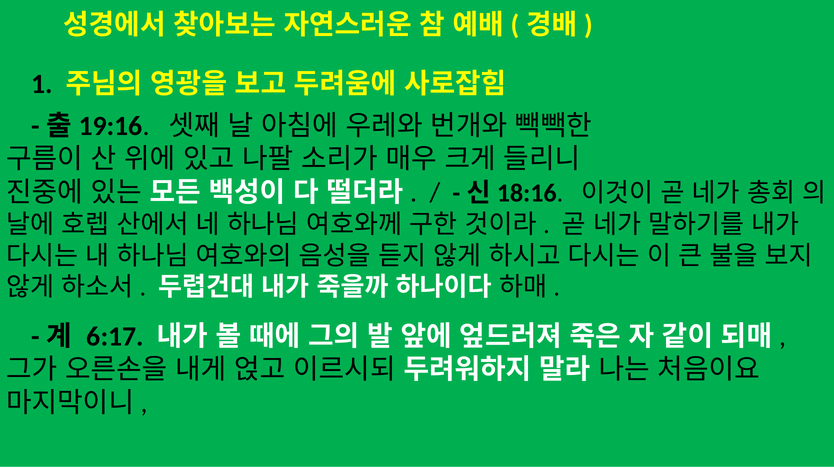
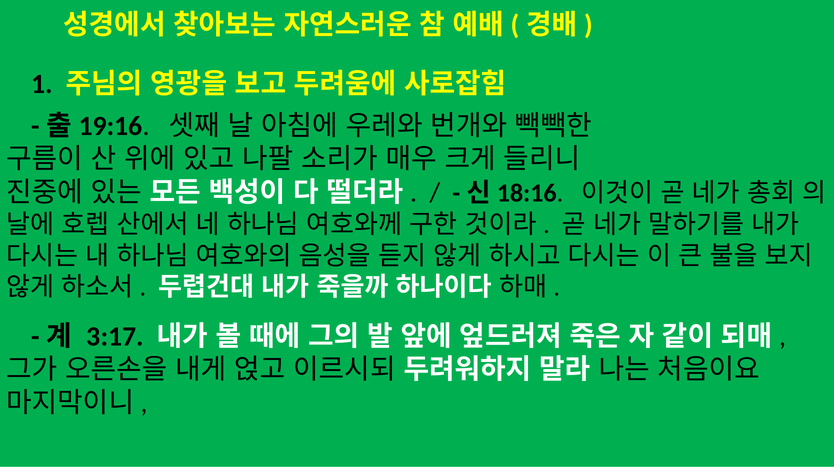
6:17: 6:17 -> 3:17 (115, 337)
